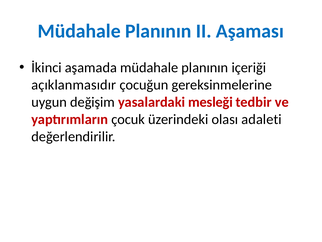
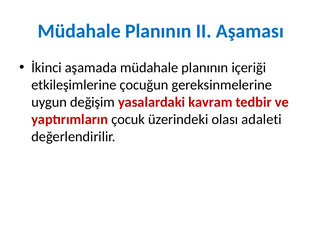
açıklanmasıdır: açıklanmasıdır -> etkileşimlerine (74, 85)
mesleği: mesleği -> kavram (210, 102)
